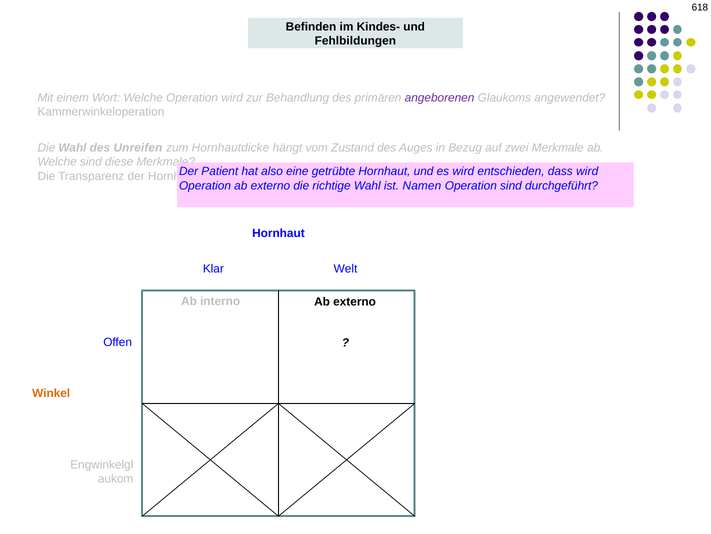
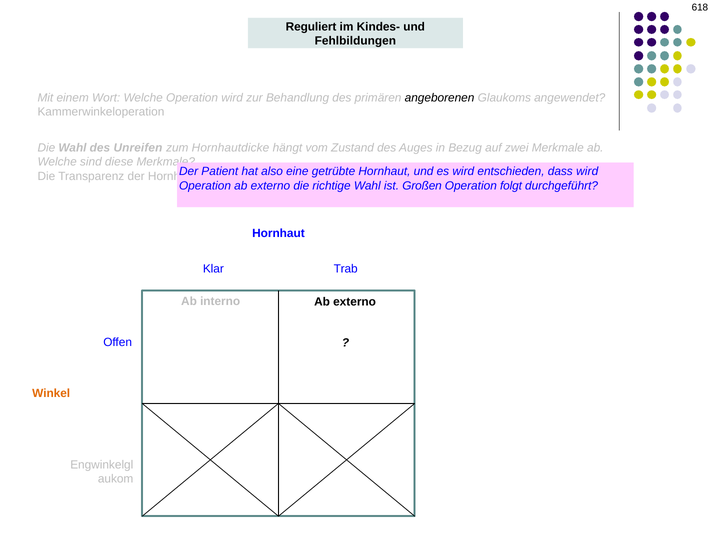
Befinden: Befinden -> Reguliert (311, 27)
angeborenen colour: purple -> black (440, 98)
Namen: Namen -> Großen (422, 185)
Operation sind: sind -> folgt (511, 185)
Welt: Welt -> Trab (346, 268)
